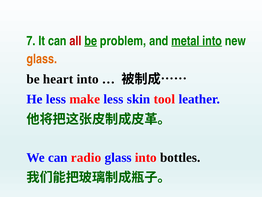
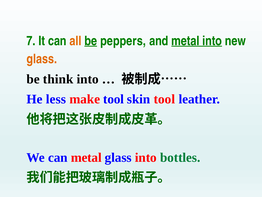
all colour: red -> orange (75, 41)
problem: problem -> peppers (123, 41)
heart: heart -> think (58, 79)
make less: less -> tool (114, 99)
can radio: radio -> metal (86, 157)
bottles colour: black -> green (180, 157)
